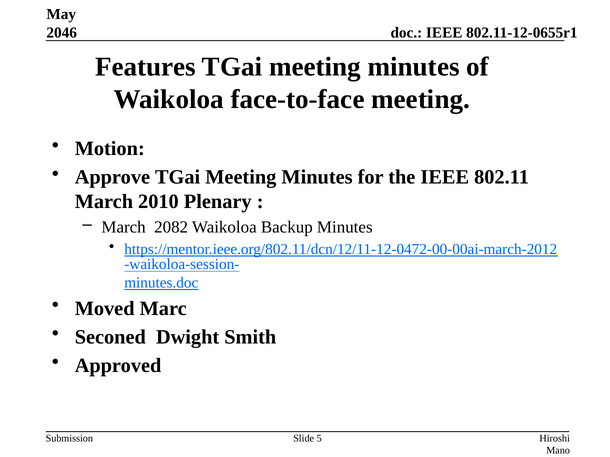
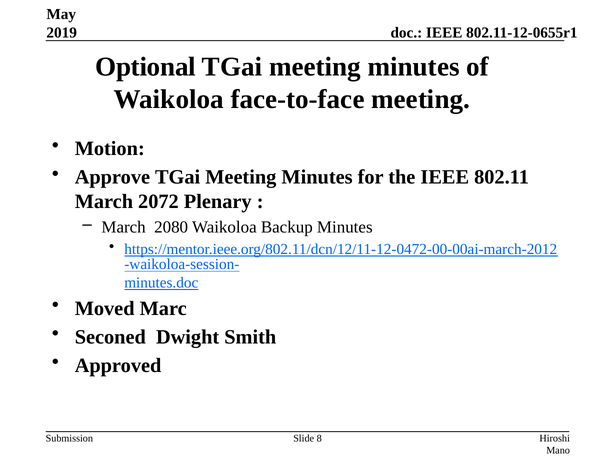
2046: 2046 -> 2019 (62, 33)
Features: Features -> Optional (146, 67)
2010: 2010 -> 2072 (158, 202)
2082: 2082 -> 2080 (171, 227)
5: 5 -> 8 (319, 439)
